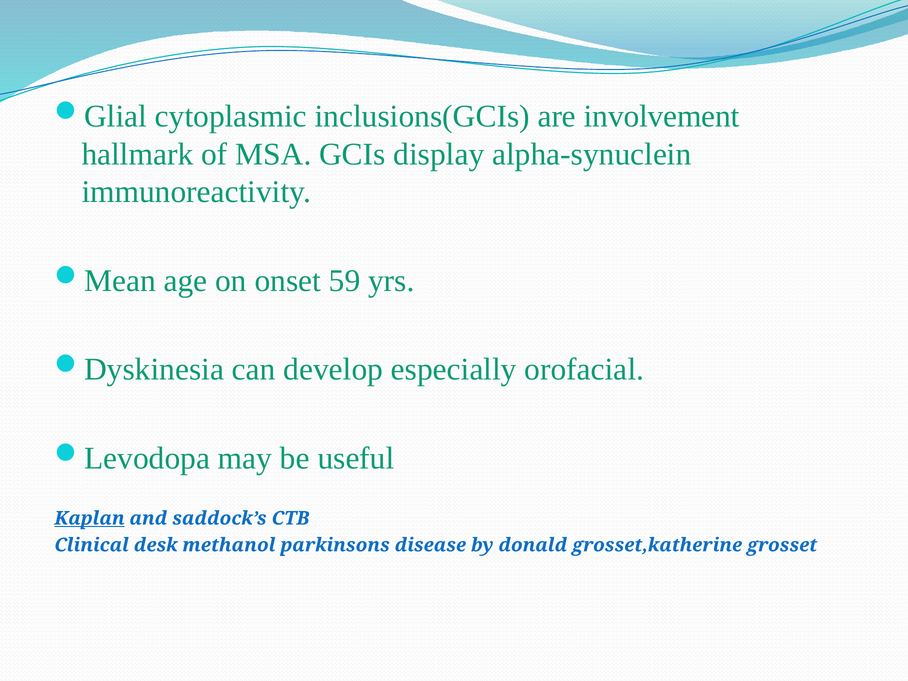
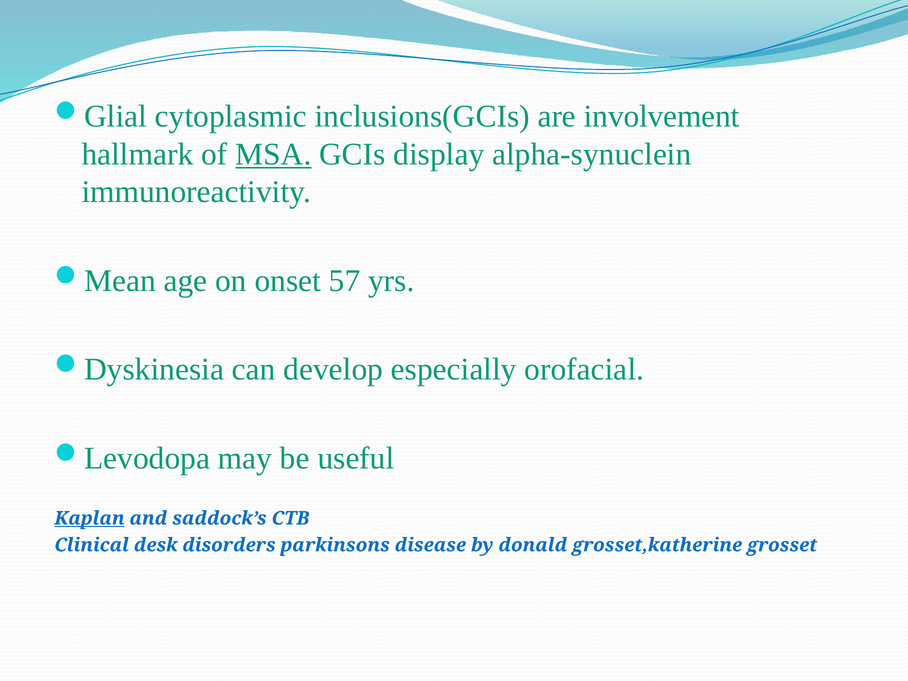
MSA underline: none -> present (273, 154)
59: 59 -> 57 (345, 281)
methanol: methanol -> disorders (229, 545)
